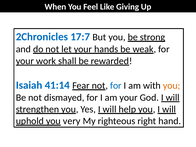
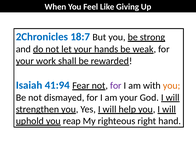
17:7: 17:7 -> 18:7 (80, 37)
41:14: 41:14 -> 41:94 (57, 85)
for colour: blue -> purple (116, 86)
very: very -> reap (72, 121)
